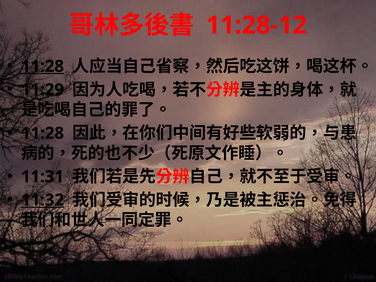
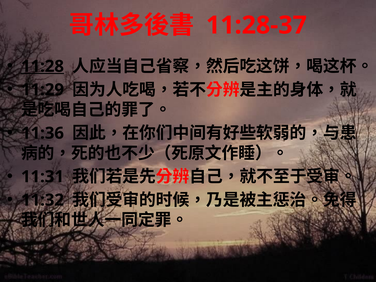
11:28-12: 11:28-12 -> 11:28-37 (256, 25)
11:28: 11:28 -> 11:36 (42, 133)
11:32 underline: present -> none (42, 200)
